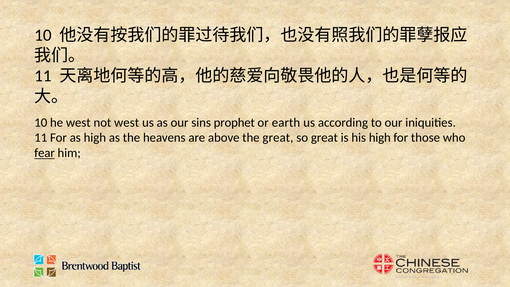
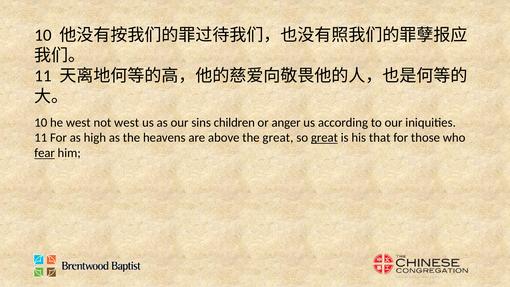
prophet: prophet -> children (234, 122)
earth: earth -> anger (286, 122)
great underline: none -> present (324, 138)
his high: high -> that (380, 138)
